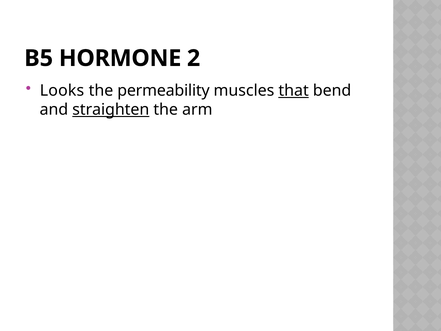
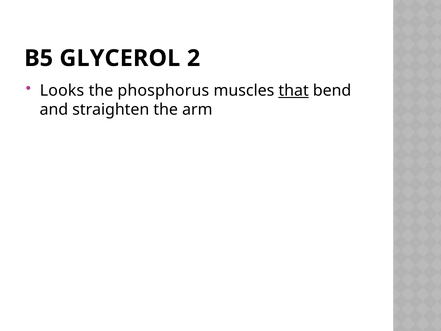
HORMONE: HORMONE -> GLYCEROL (120, 58)
permeability: permeability -> phosphorus (163, 90)
straighten underline: present -> none (111, 110)
